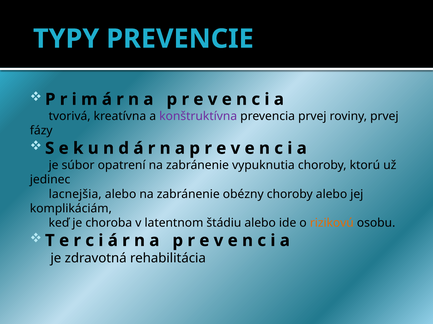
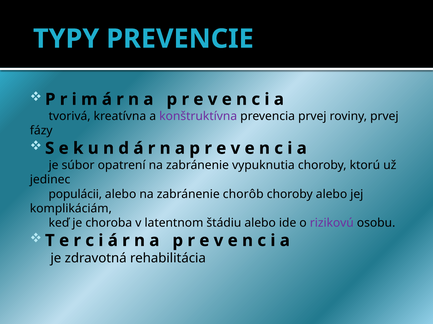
lacnejšia: lacnejšia -> populácii (75, 195)
obézny: obézny -> chorôb (243, 195)
rizikovú colour: orange -> purple (332, 223)
